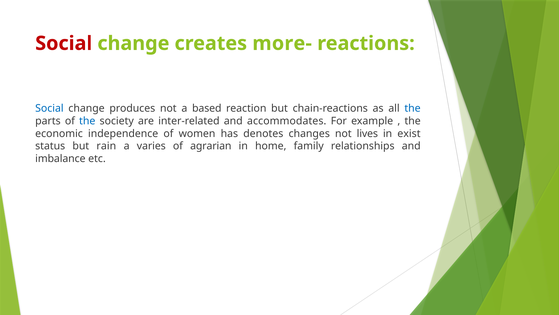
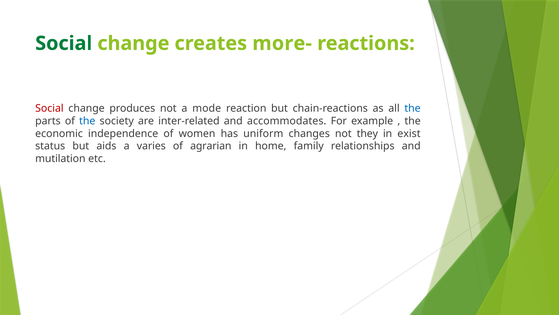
Social colour: red -> green (64, 43)
Social colour: blue -> red (49, 108)
based: based -> mode (207, 108)
denotes: denotes -> uniform (263, 133)
lives: lives -> they (367, 133)
rain: rain -> aids (106, 146)
imbalance: imbalance -> mutilation (60, 158)
